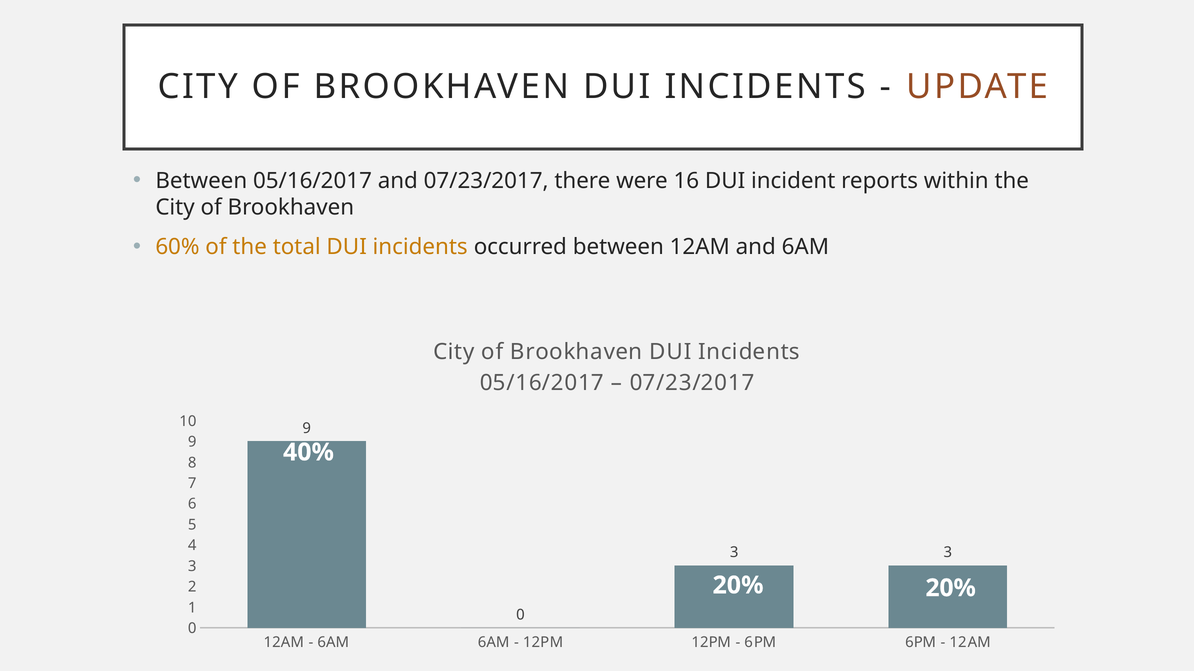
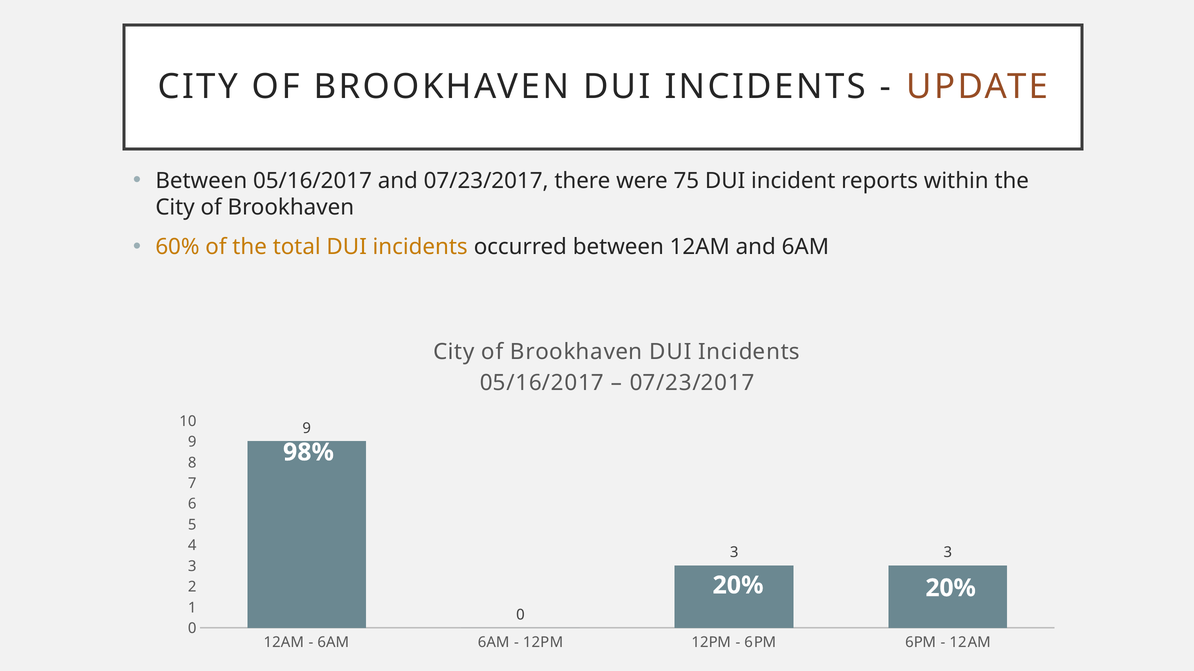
16: 16 -> 75 (686, 181)
40%: 40% -> 98% (308, 453)
